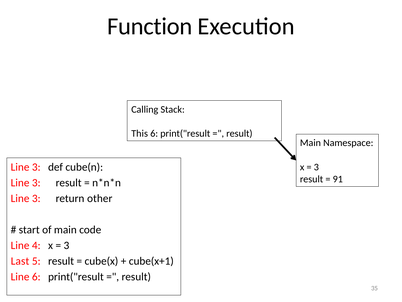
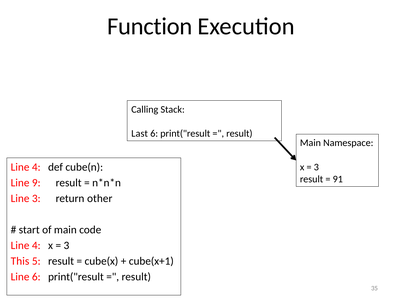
This: This -> Last (140, 133)
3: 3 -> 4 (36, 167)
3: 3 -> 9 (36, 183)
Last: Last -> This (20, 261)
